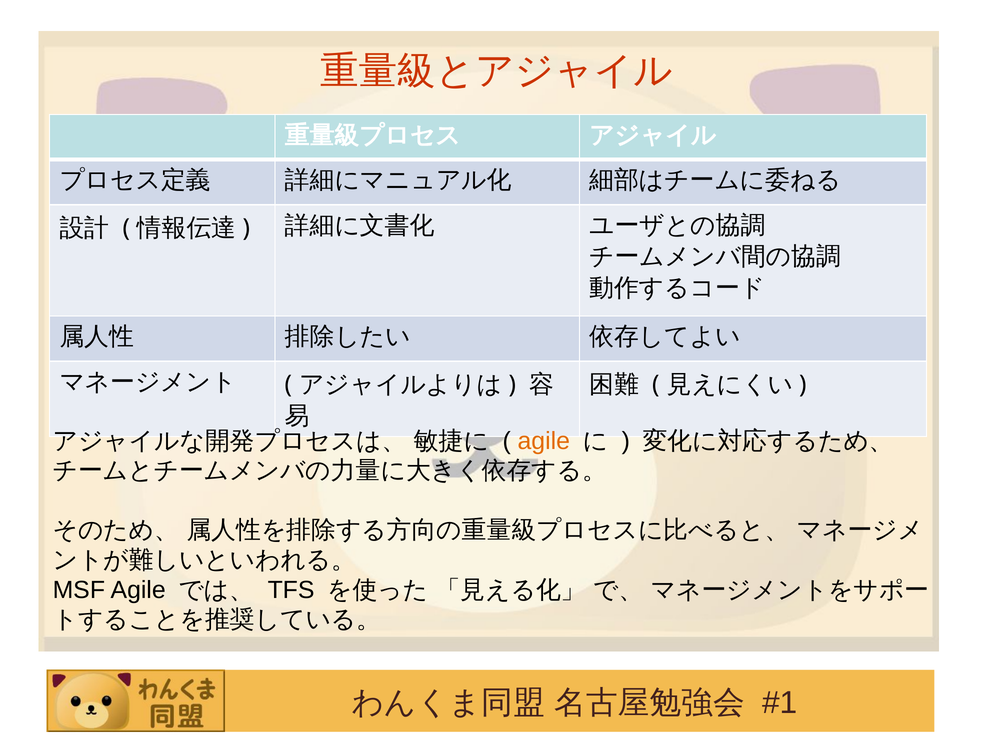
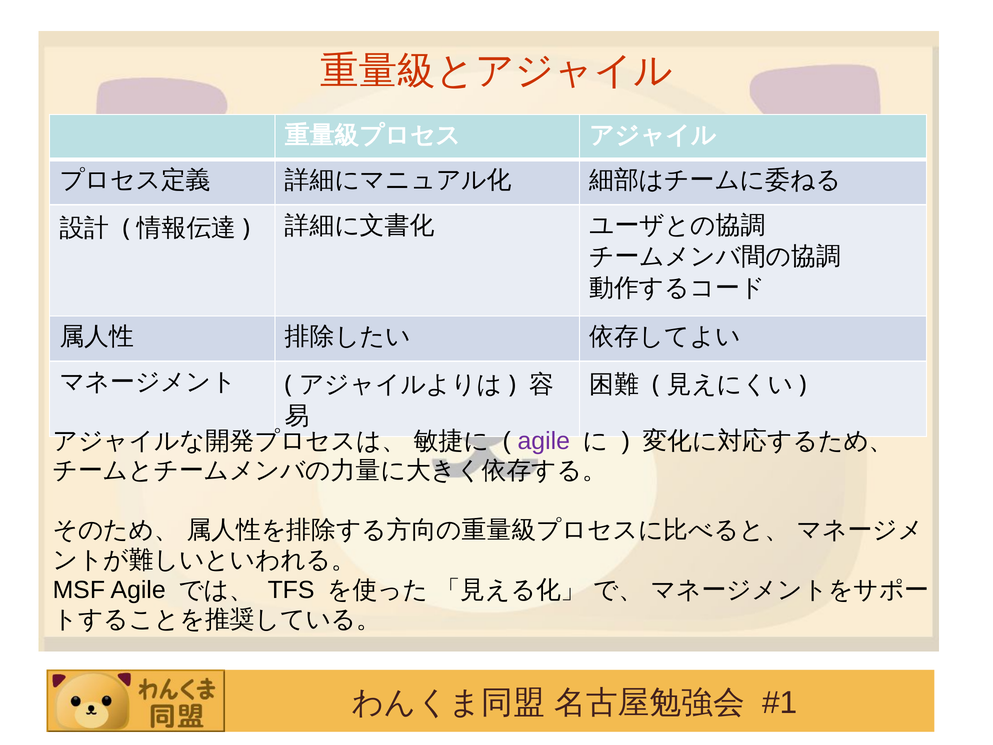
agile colour: orange -> purple (544, 441)
